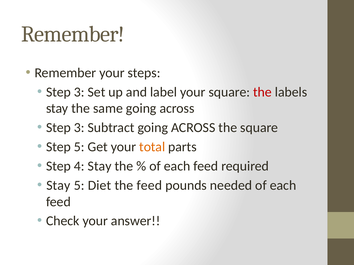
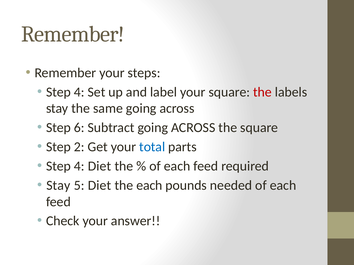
3: 3 -> 4 (79, 92)
3: 3 -> 6 (79, 128)
Step 5: 5 -> 2 (79, 147)
total colour: orange -> blue (152, 147)
4 Stay: Stay -> Diet (100, 166)
the feed: feed -> each (149, 186)
